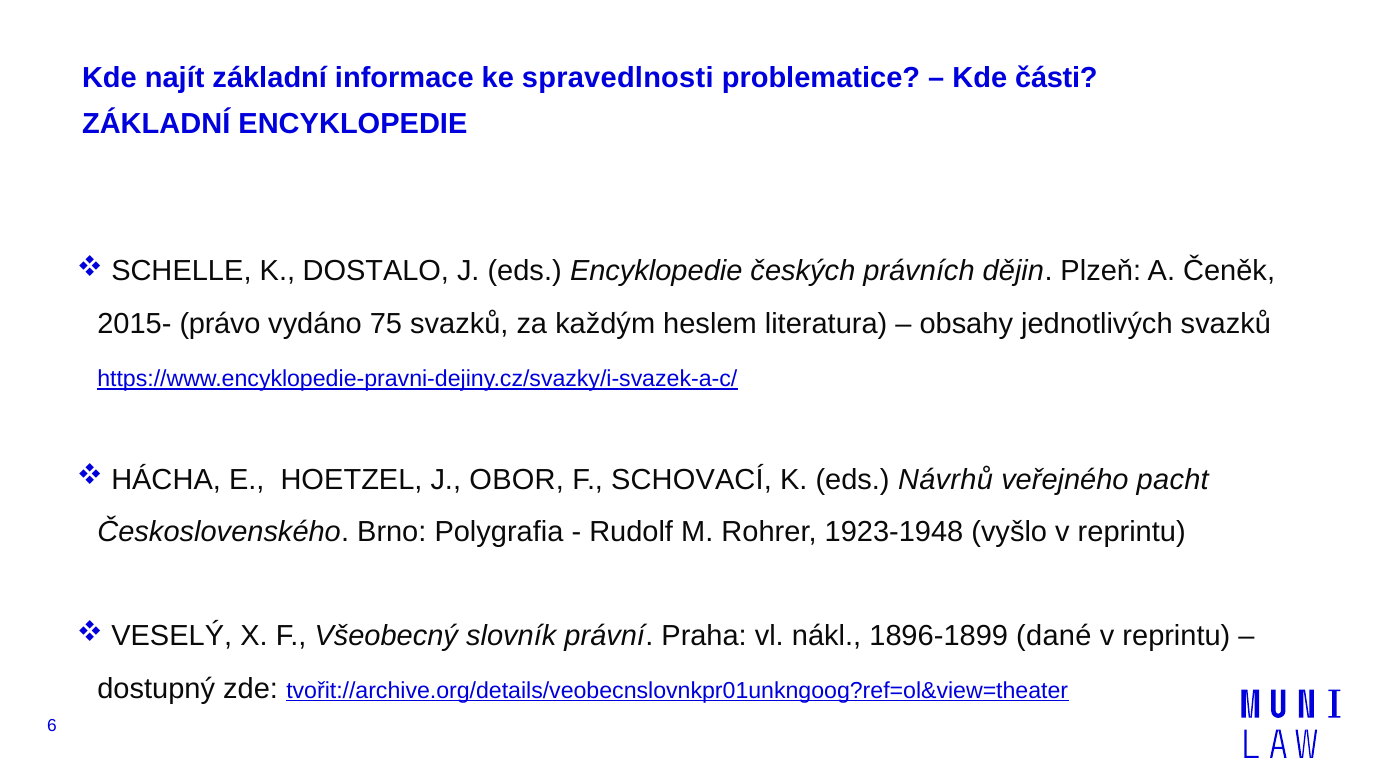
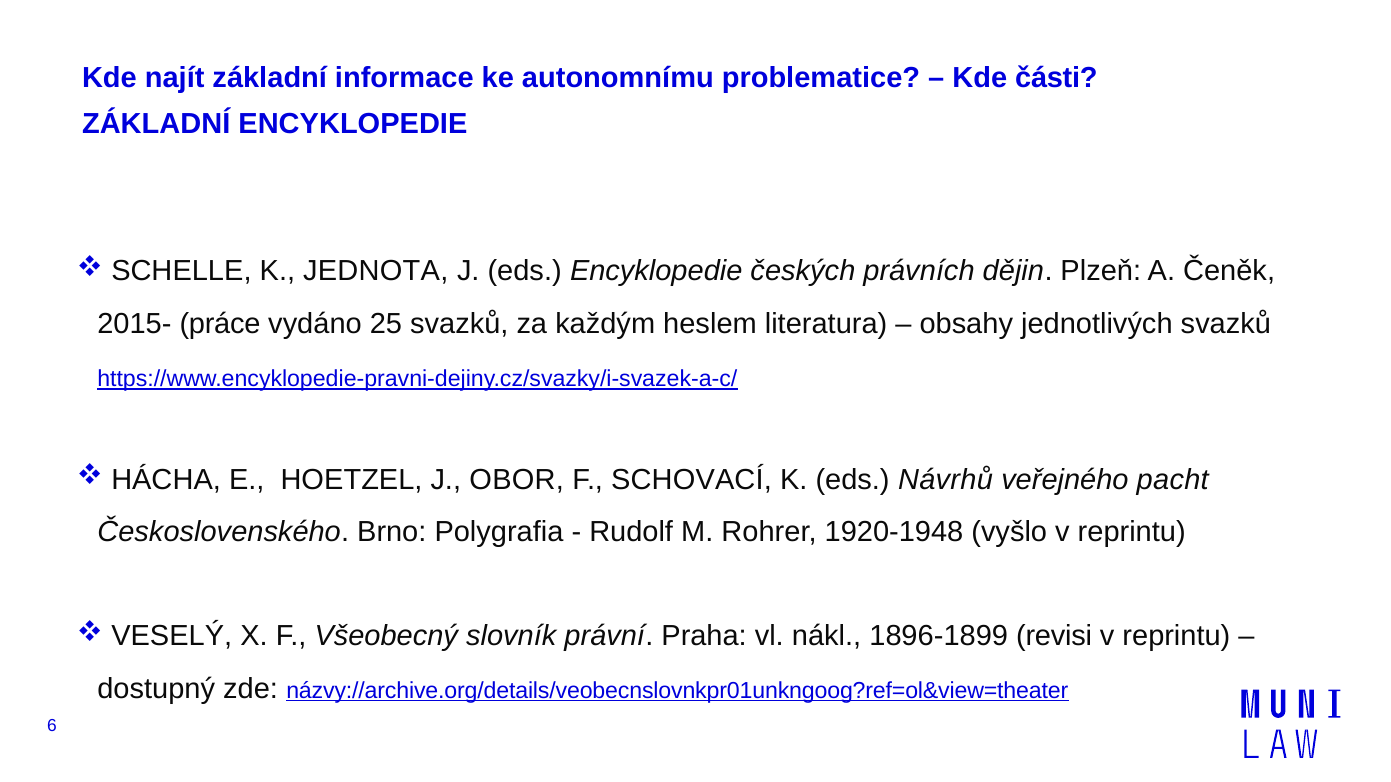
spravedlnosti: spravedlnosti -> autonomnímu (618, 78)
DOSTALO: DOSTALO -> JEDNOTA (376, 272)
právo: právo -> práce (220, 324)
75: 75 -> 25 (386, 324)
1923-1948: 1923-1948 -> 1920-1948 (894, 532)
dané: dané -> revisi (1054, 637)
tvořit://archive.org/details/veobecnslovnkpr01unkngoog?ref=ol&view=theater: tvořit://archive.org/details/veobecnslovnkpr01unkngoog?ref=ol&view=theater -> názvy://archive.org/details/veobecnslovnkpr01unkngoog?ref=ol&view=theater (677, 691)
